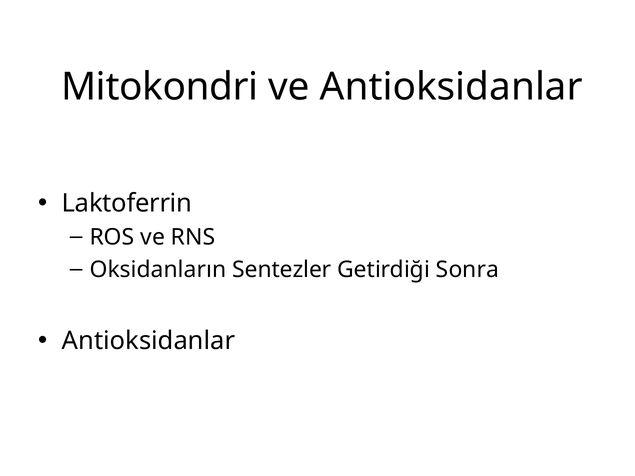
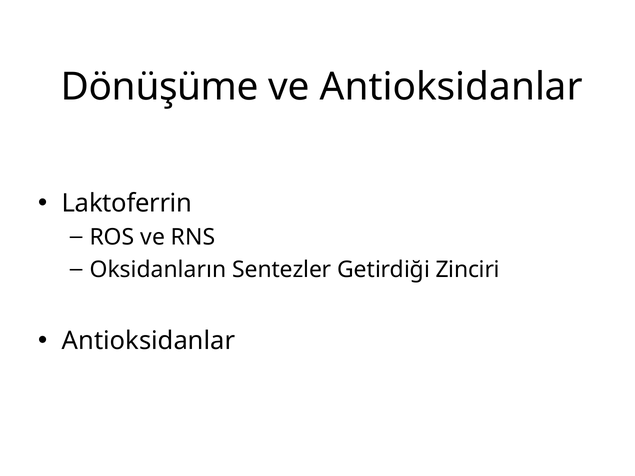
Mitokondri: Mitokondri -> Dönüşüme (160, 87)
Sonra: Sonra -> Zinciri (468, 270)
